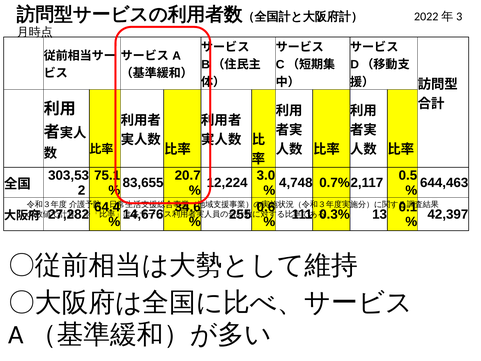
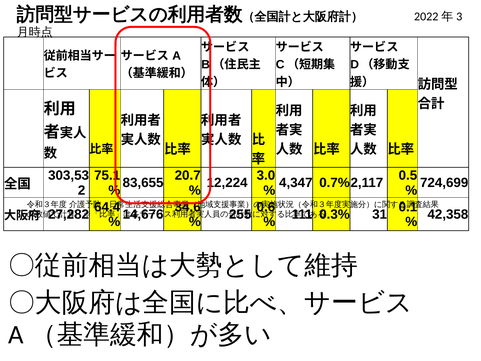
4,748: 4,748 -> 4,347 (296, 183)
644,463: 644,463 -> 724,699 (444, 183)
13: 13 -> 31 (380, 214)
42,397: 42,397 -> 42,358 (448, 214)
